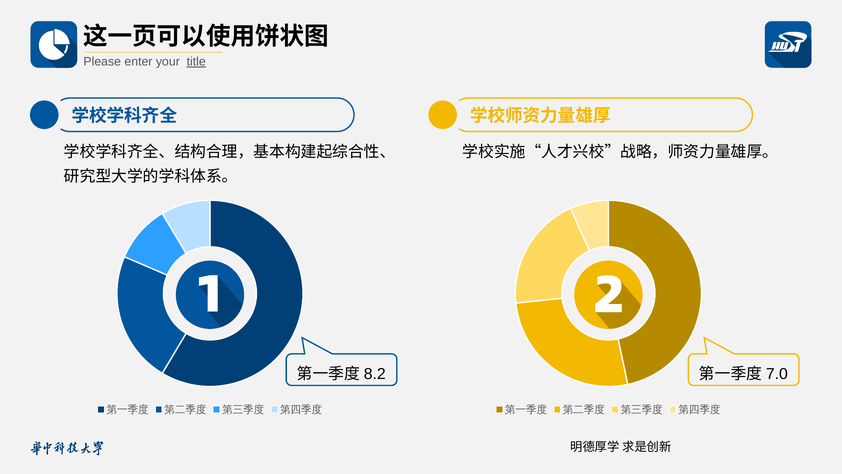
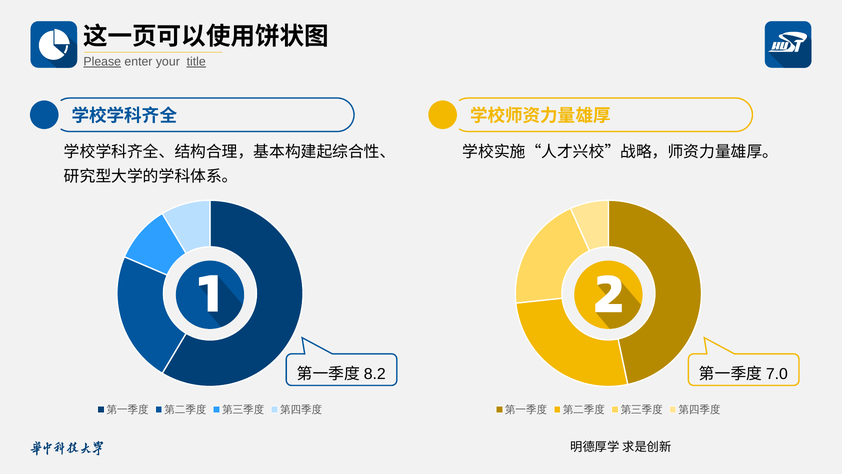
Please underline: none -> present (102, 62)
